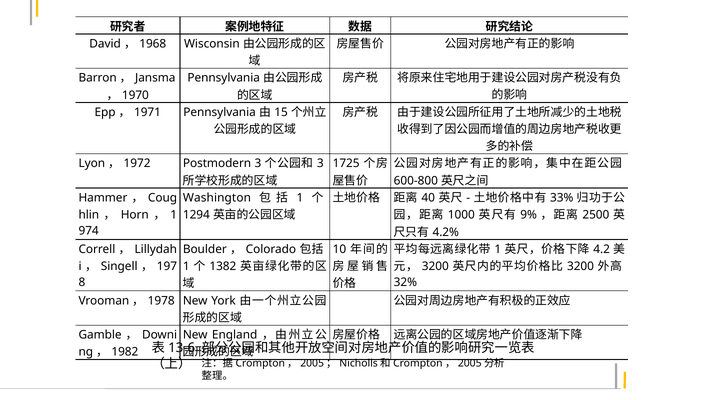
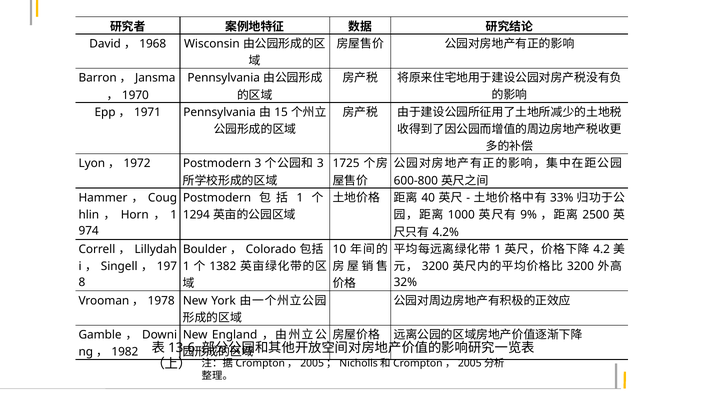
Washington: Washington -> Postmodern (217, 197)
